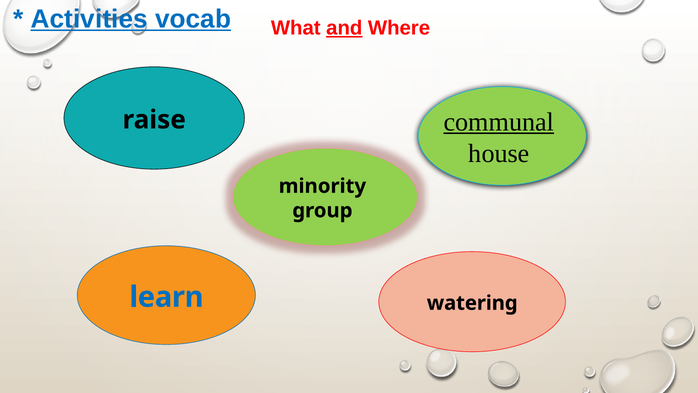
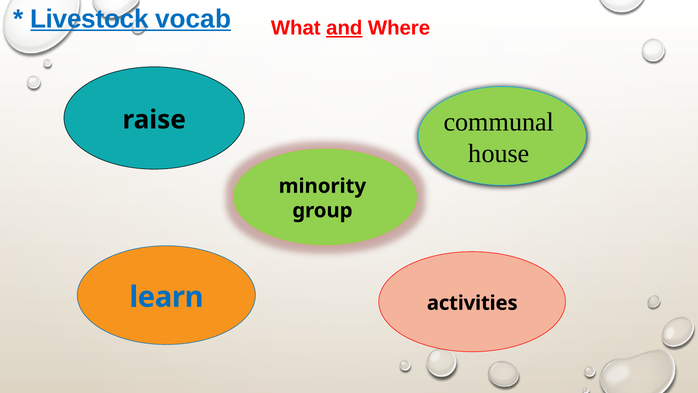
Activities: Activities -> Livestock (89, 19)
communal underline: present -> none (499, 122)
watering: watering -> activities (472, 303)
